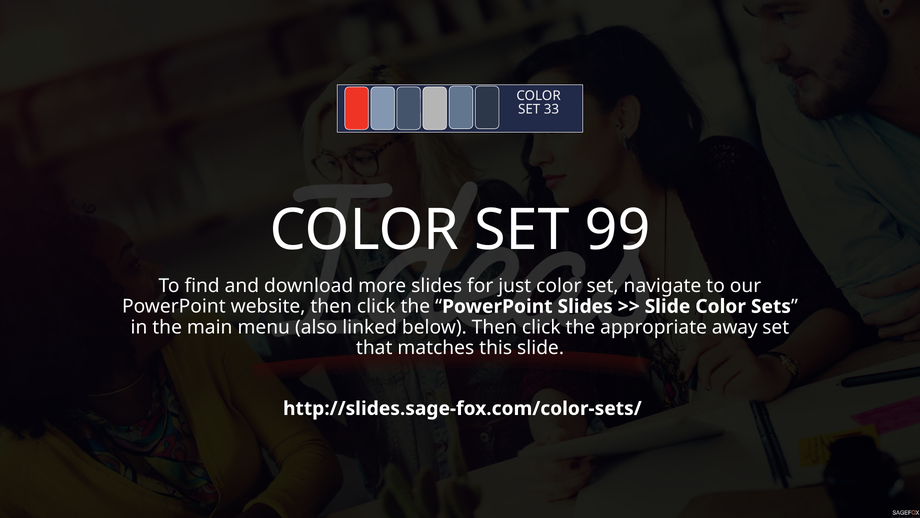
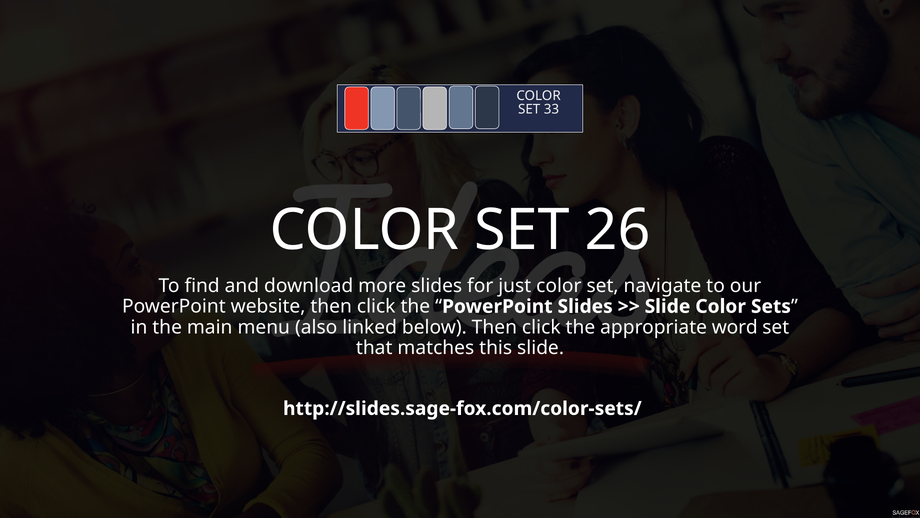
99: 99 -> 26 (618, 230)
away: away -> word (735, 327)
